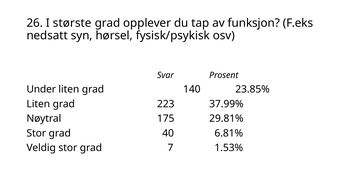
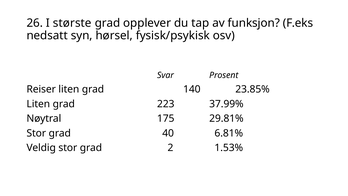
Under: Under -> Reiser (41, 89)
7: 7 -> 2 (170, 148)
